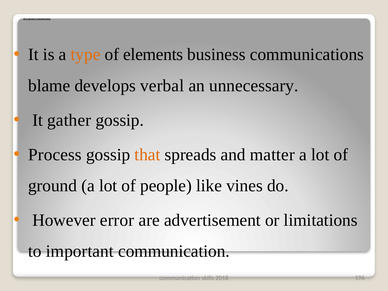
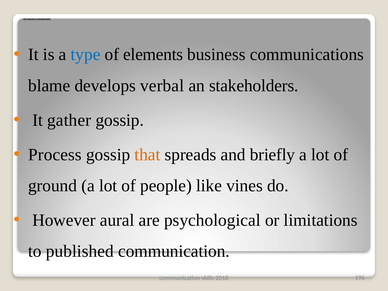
type colour: orange -> blue (86, 55)
unnecessary: unnecessary -> stakeholders (254, 86)
matter: matter -> briefly (272, 155)
error: error -> aural (117, 220)
advertisement: advertisement -> psychological (212, 220)
important: important -> published (80, 251)
